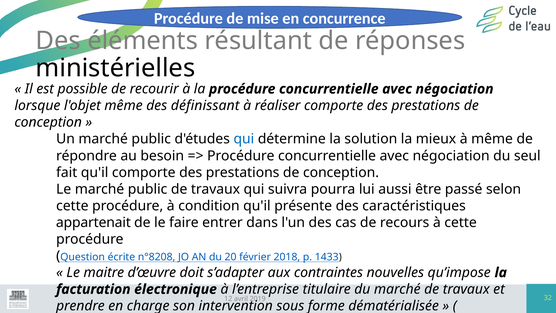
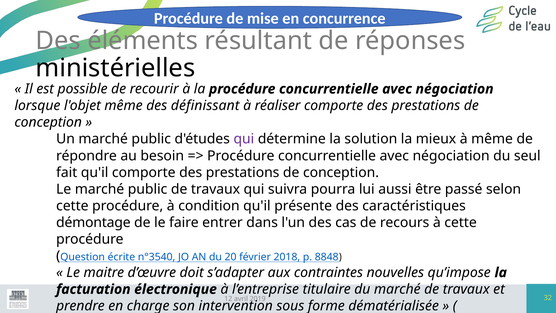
qui colour: blue -> purple (244, 139)
appartenait: appartenait -> démontage (93, 222)
n°8208: n°8208 -> n°3540 (157, 257)
1433: 1433 -> 8848 (327, 257)
